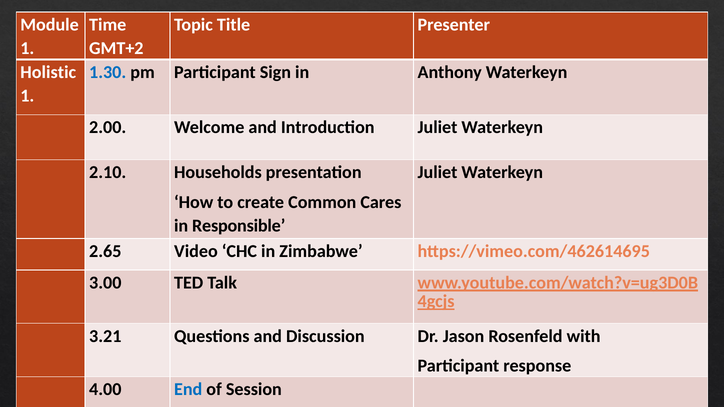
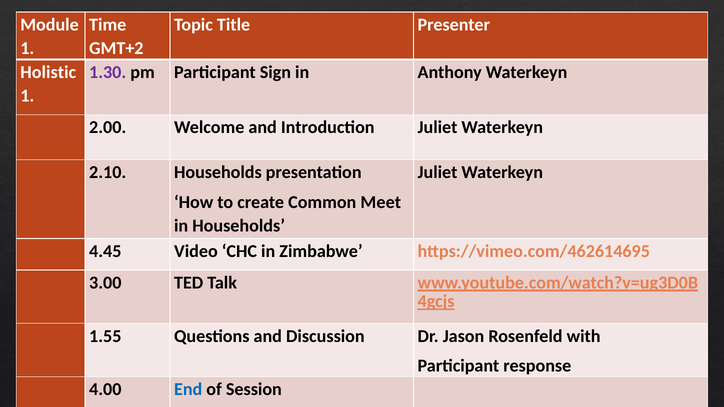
1.30 colour: blue -> purple (108, 72)
Cares: Cares -> Meet (381, 202)
in Responsible: Responsible -> Households (239, 226)
2.65: 2.65 -> 4.45 (105, 251)
3.21: 3.21 -> 1.55 (105, 336)
